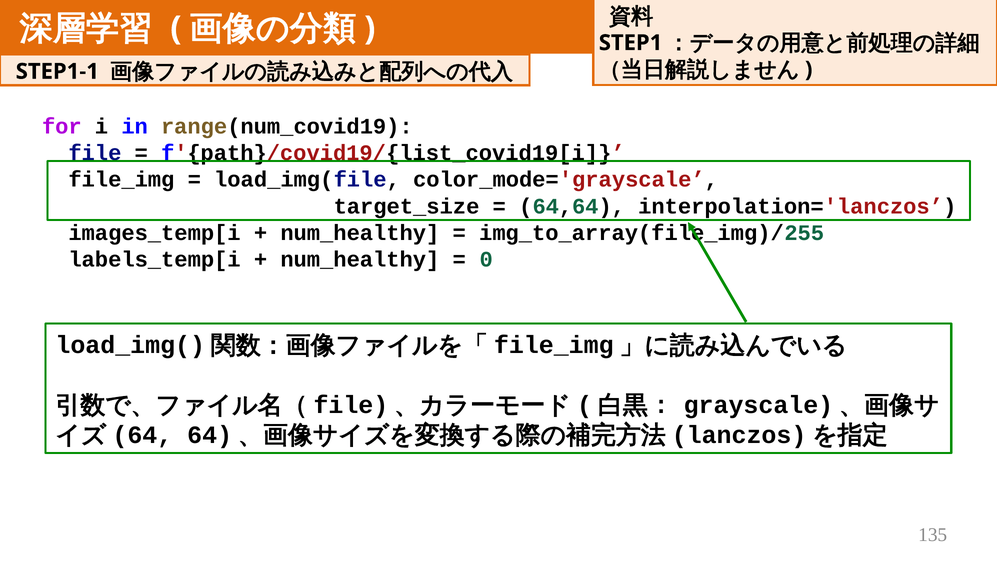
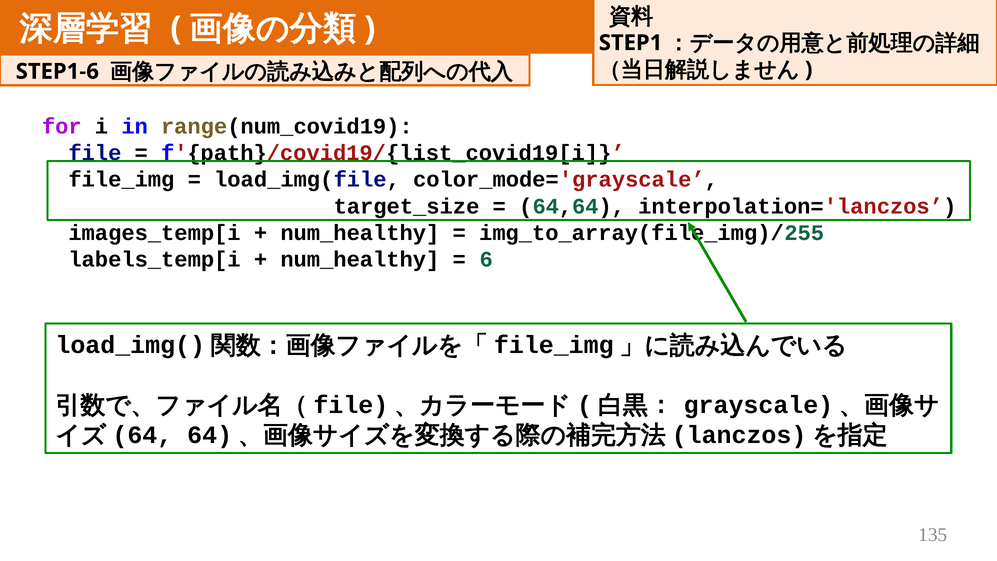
STEP1-1: STEP1-1 -> STEP1-6 (57, 71)
0: 0 -> 6 (486, 259)
